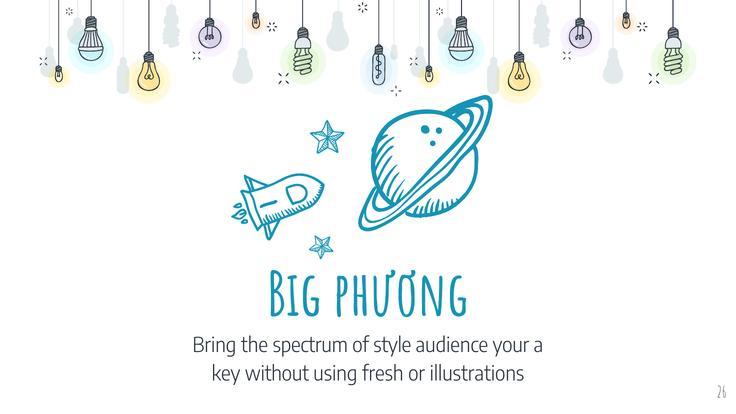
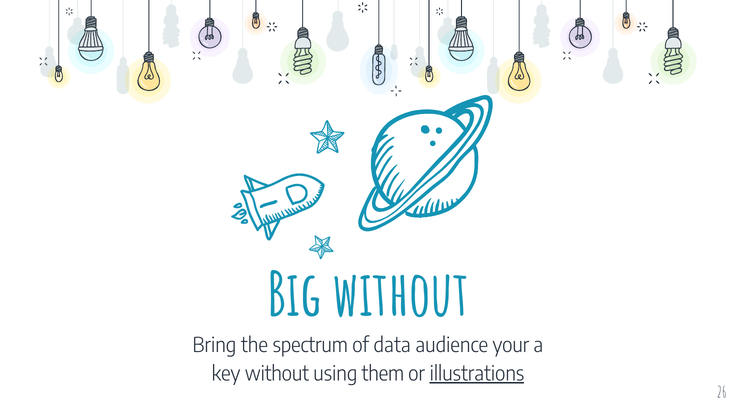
Big phương: phương -> without (401, 296)
style: style -> data (392, 346)
fresh: fresh -> them (383, 374)
illustrations underline: none -> present (477, 374)
